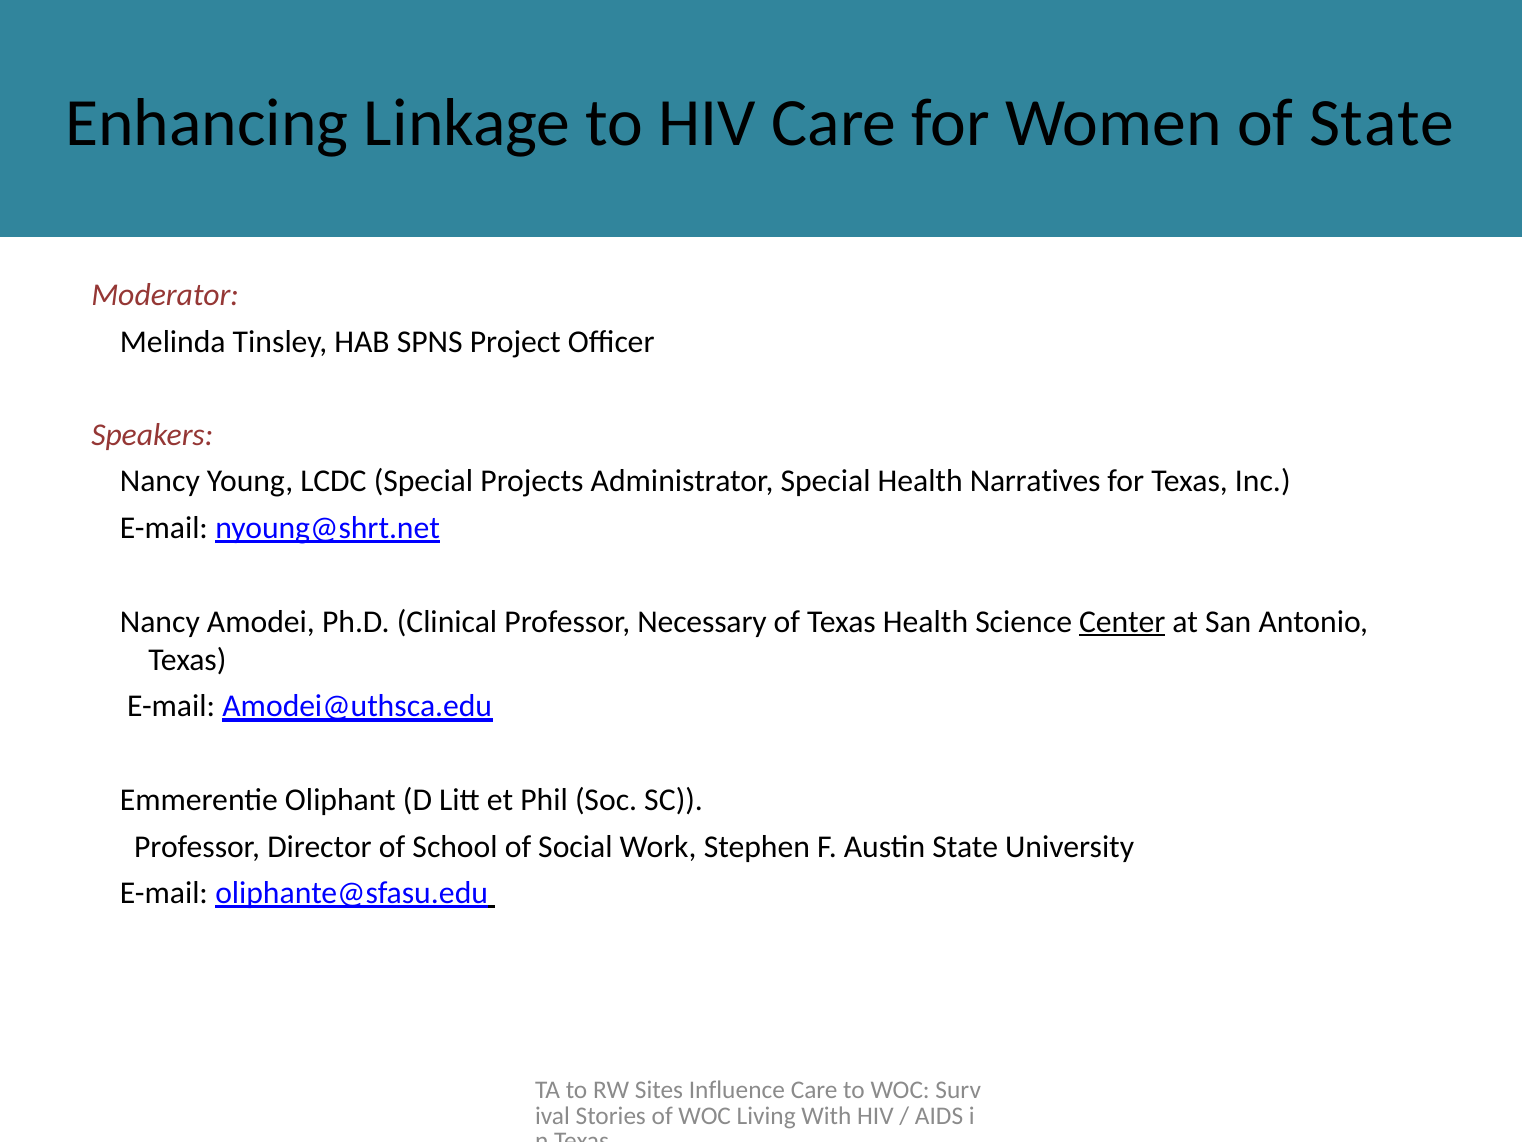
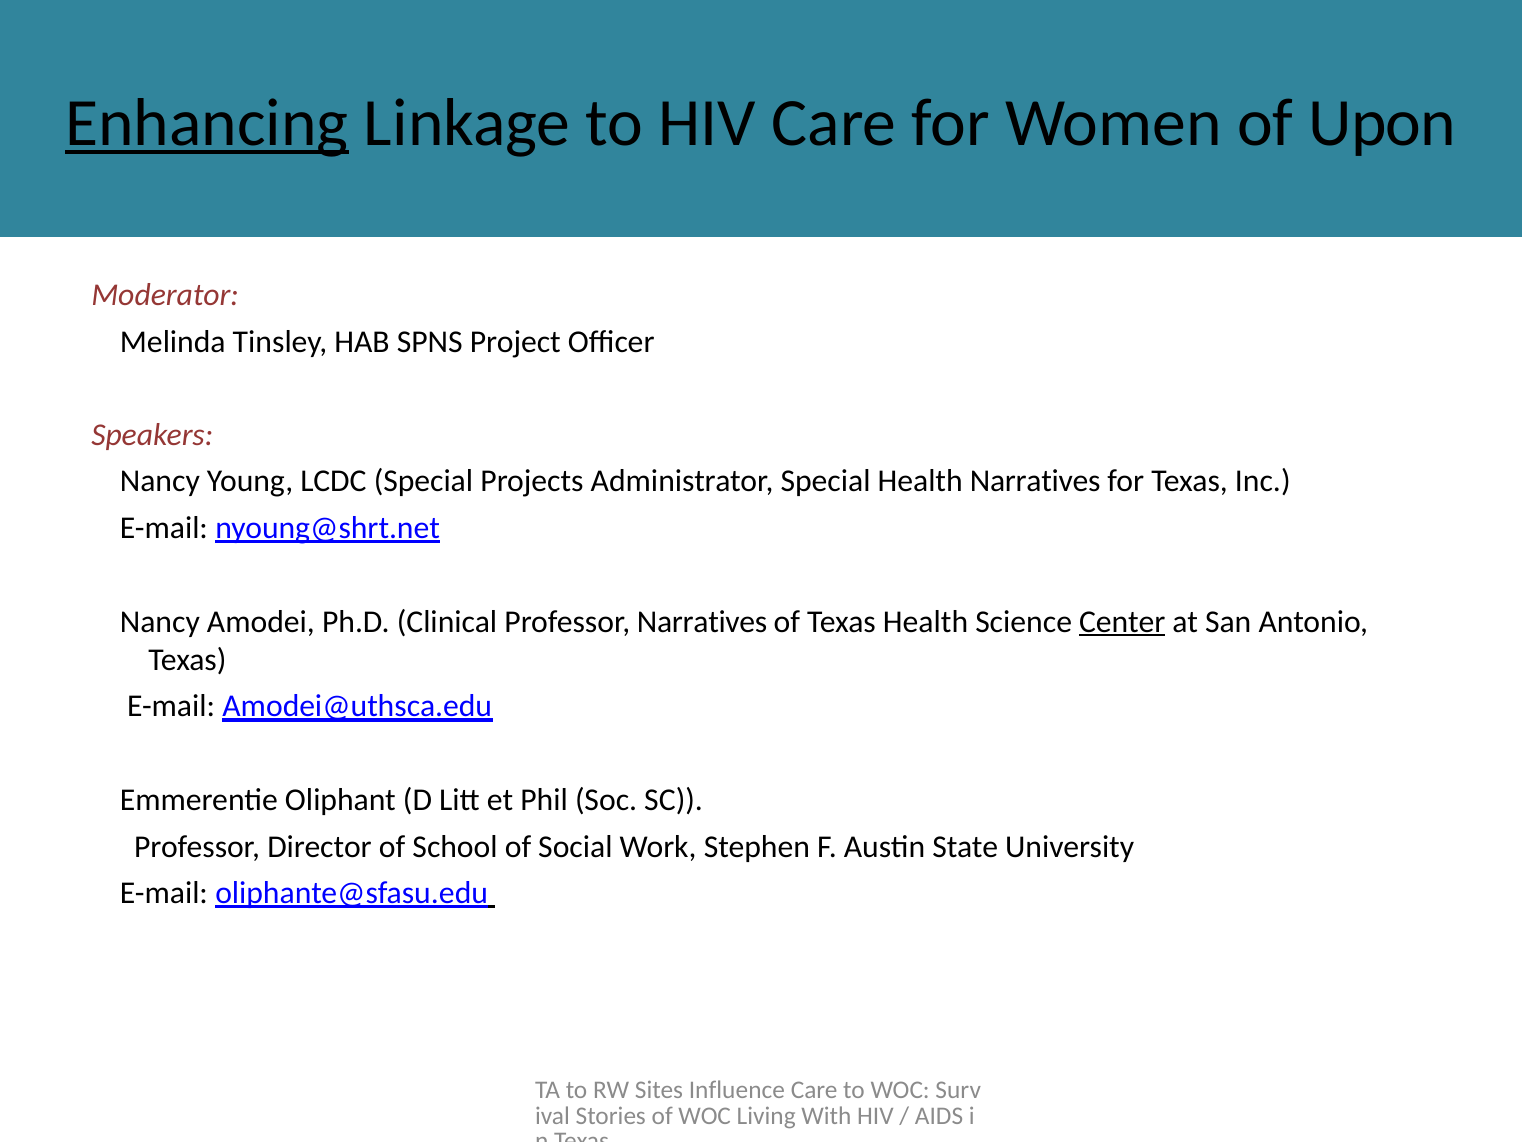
Enhancing underline: none -> present (207, 123)
of State: State -> Upon (1382, 123)
Professor Necessary: Necessary -> Narratives (702, 621)
